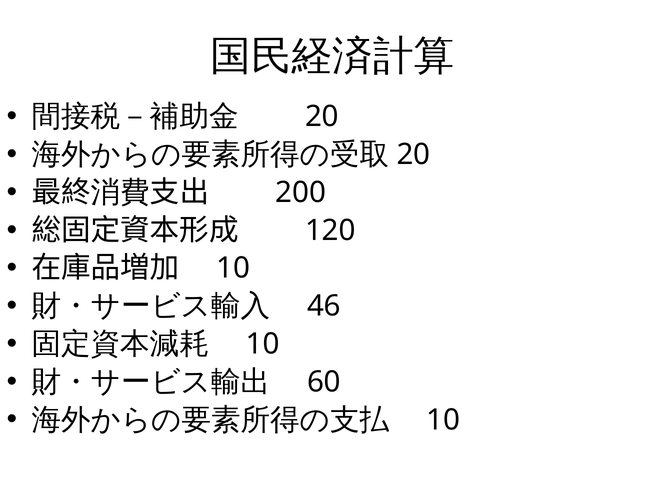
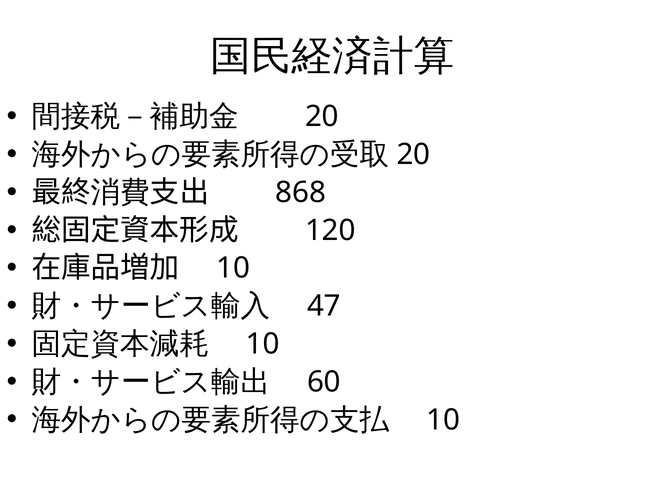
200: 200 -> 868 (301, 192)
46: 46 -> 47 (324, 306)
